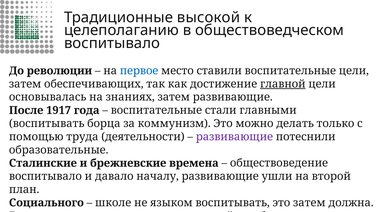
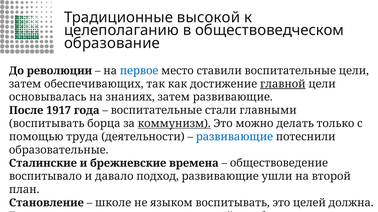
воспитывало: воспитывало -> образование (112, 43)
коммунизм underline: none -> present (174, 124)
развивающие colour: purple -> blue (234, 137)
началу: началу -> подход (158, 177)
Социального: Социального -> Становление (46, 203)
это затем: затем -> целей (309, 203)
